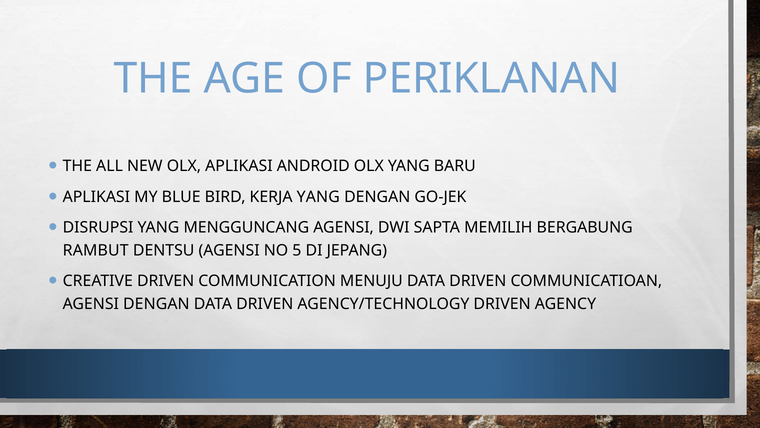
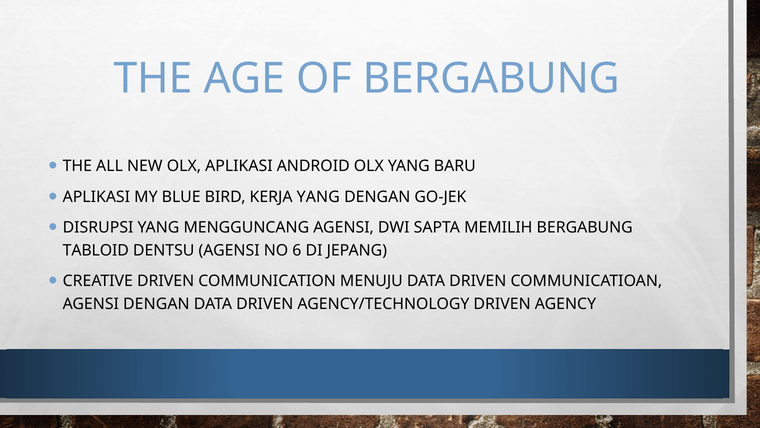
OF PERIKLANAN: PERIKLANAN -> BERGABUNG (492, 78)
RAMBUT: RAMBUT -> TABLOID (96, 250)
5: 5 -> 6 (297, 250)
